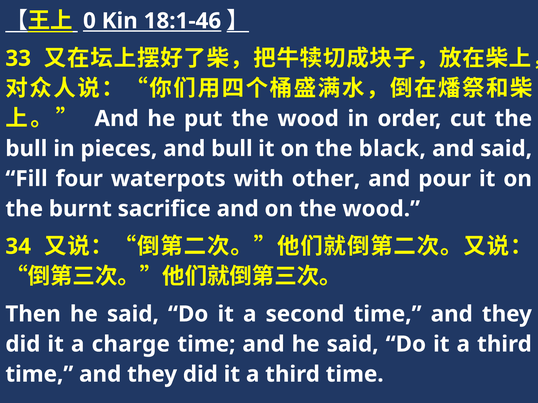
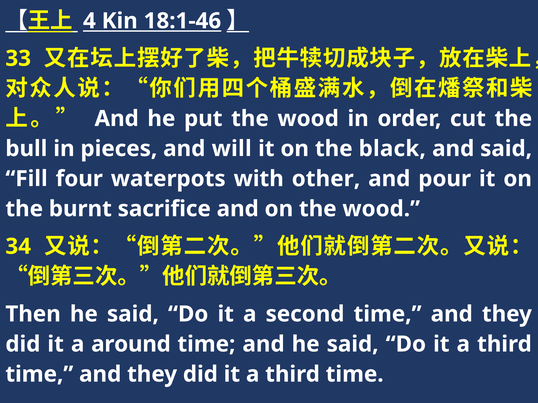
0: 0 -> 4 (89, 21)
and bull: bull -> will (232, 149)
charge: charge -> around (131, 345)
